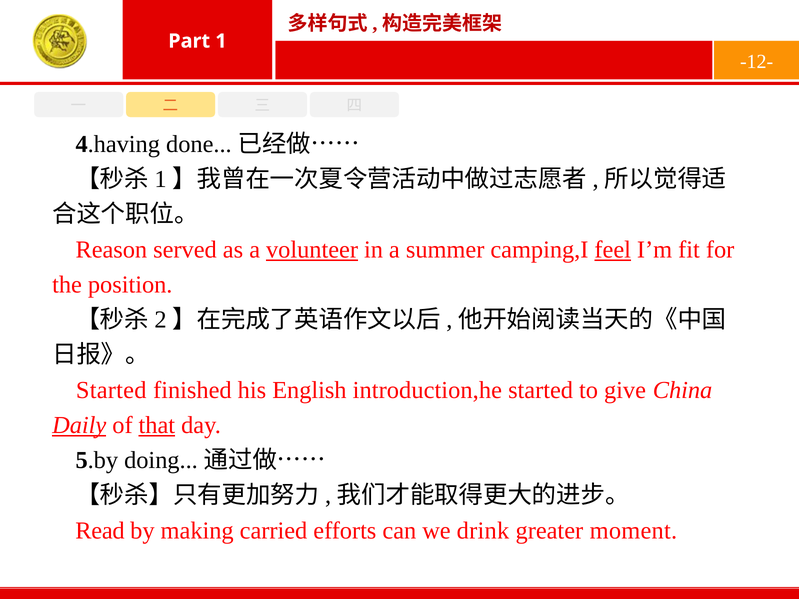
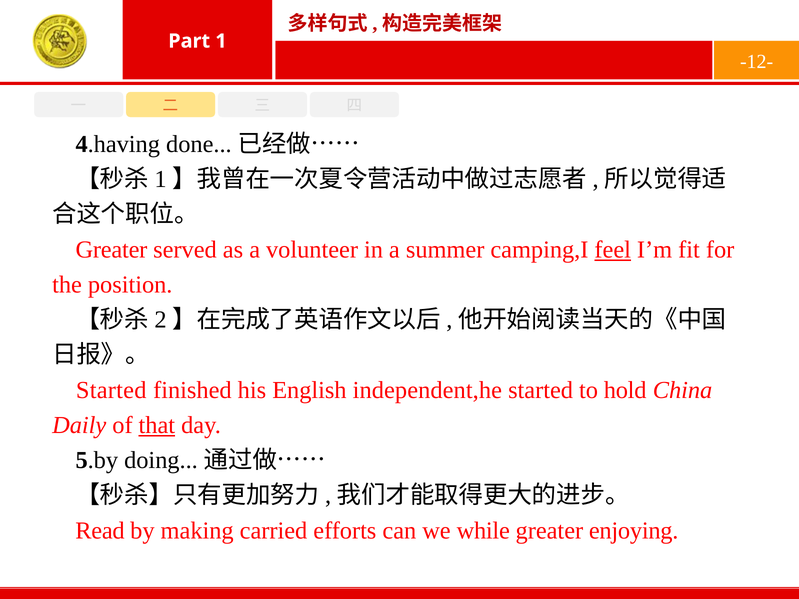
Reason: Reason -> Greater (111, 250)
volunteer underline: present -> none (312, 250)
introduction,he: introduction,he -> independent,he (427, 390)
give: give -> hold (625, 390)
Daily underline: present -> none (79, 426)
drink: drink -> while (483, 531)
moment: moment -> enjoying (634, 531)
